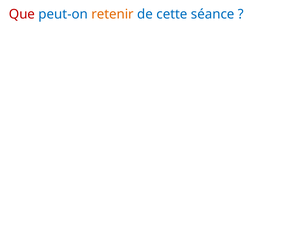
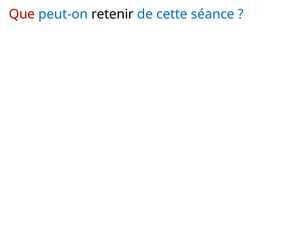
retenir colour: orange -> black (113, 14)
